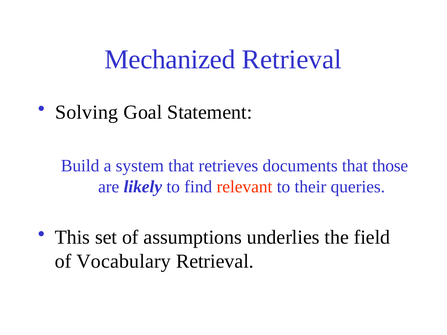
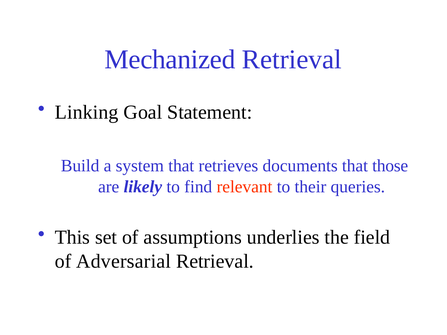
Solving: Solving -> Linking (87, 112)
Vocabulary: Vocabulary -> Adversarial (124, 261)
